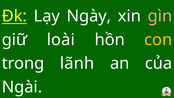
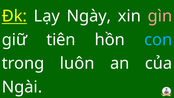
loài: loài -> tiên (61, 40)
con colour: yellow -> light blue (158, 40)
lãnh: lãnh -> luôn (77, 63)
